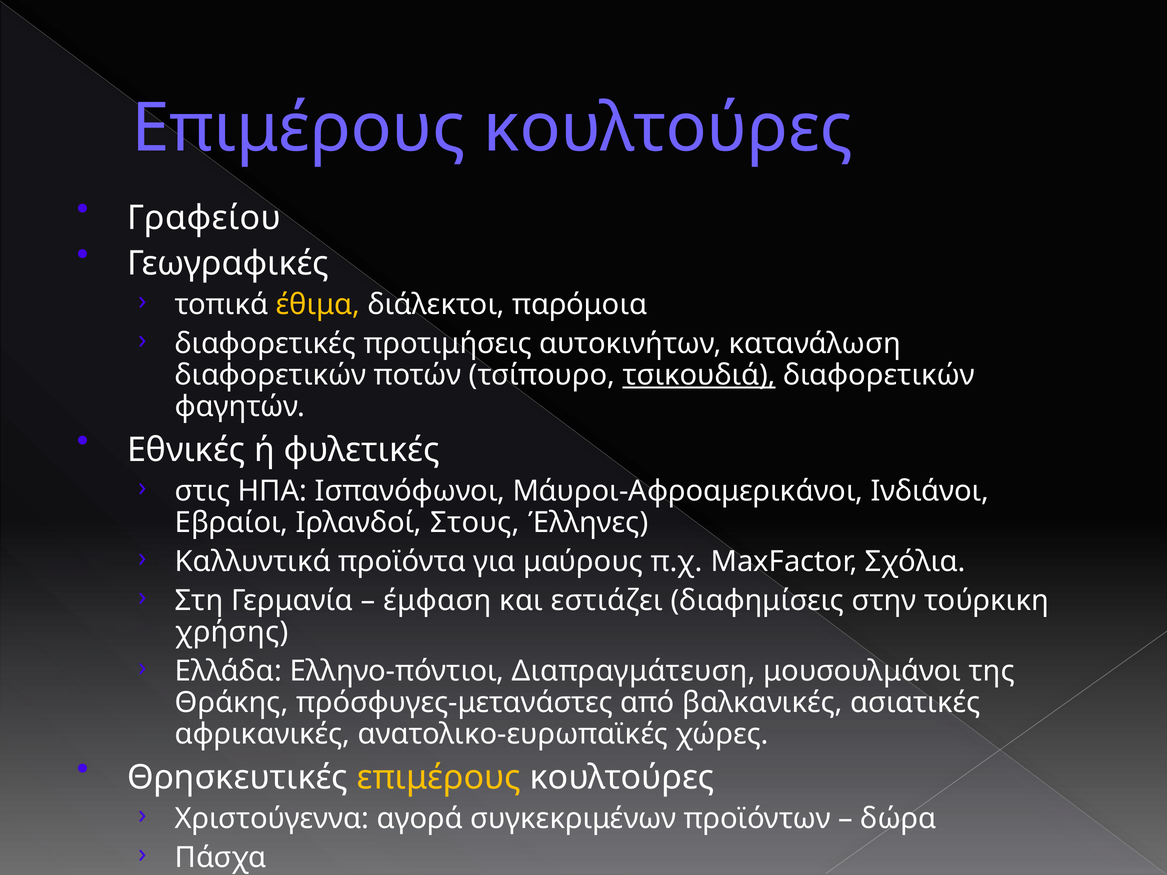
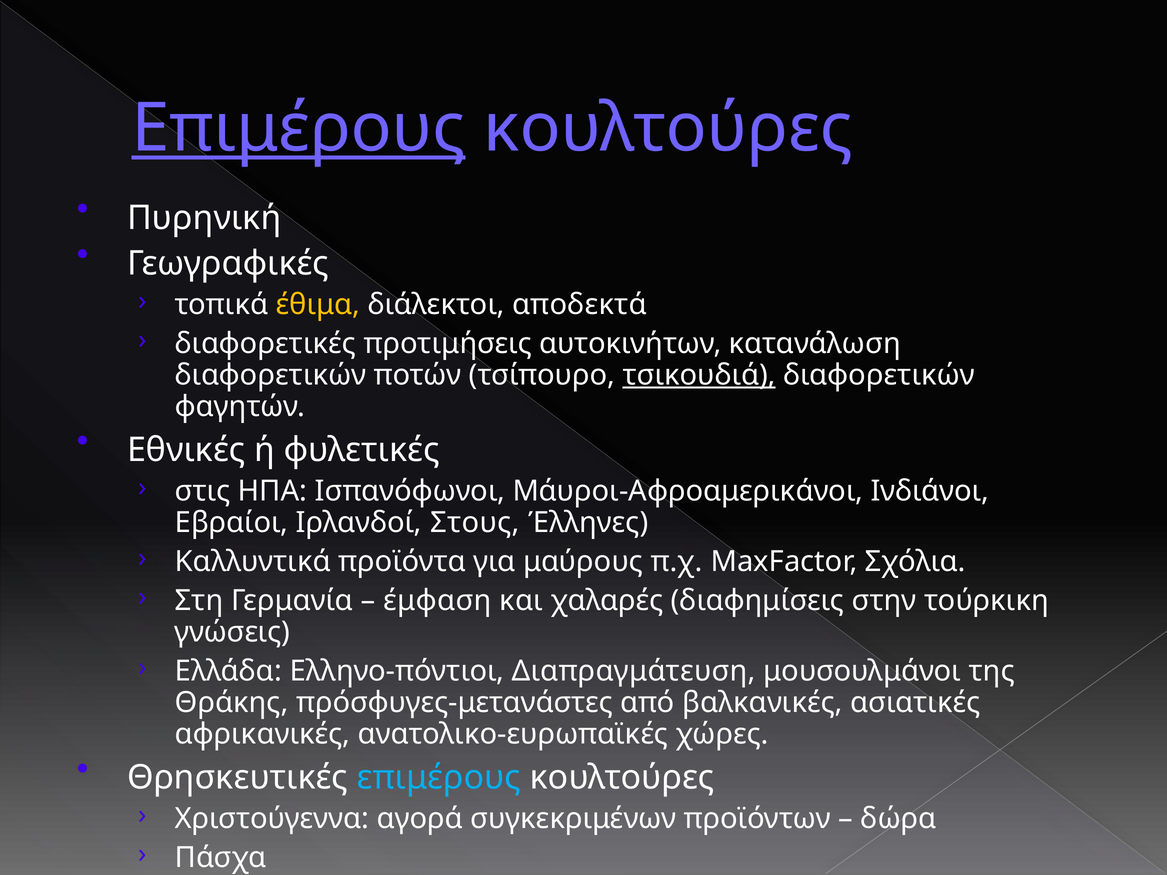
Επιμέρους underline: none -> present (299, 128)
Γραφείου: Γραφείου -> Πυρηνική (204, 218)
παρόμοια: παρόμοια -> αποδεκτά (580, 305)
εστιάζει: εστιάζει -> χαλαρές (607, 601)
χρήσης: χρήσης -> γνώσεις (232, 632)
επιμέρους colour: yellow -> light blue (439, 778)
